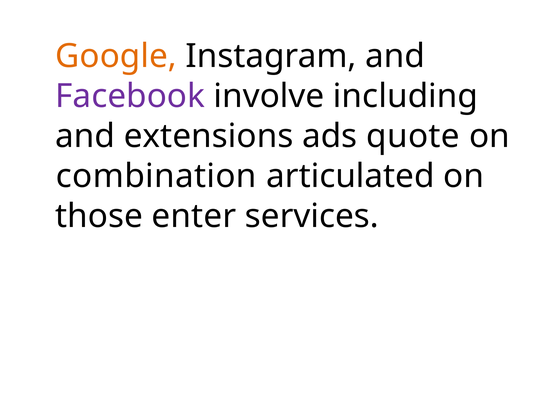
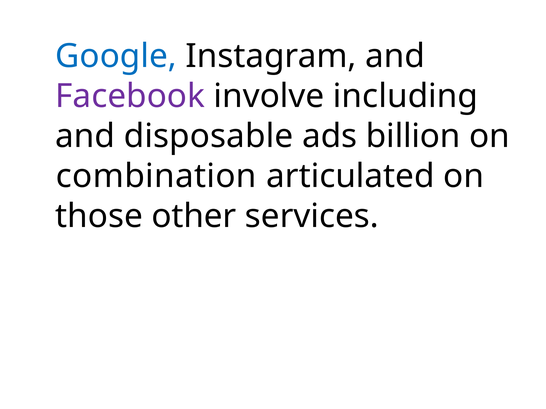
Google colour: orange -> blue (116, 56)
extensions: extensions -> disposable (209, 136)
quote: quote -> billion (413, 136)
enter: enter -> other (194, 216)
